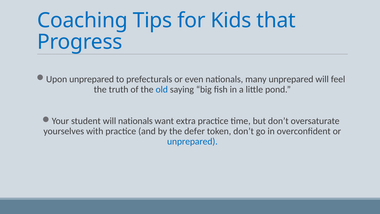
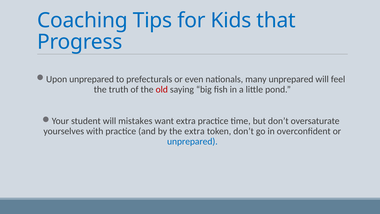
old colour: blue -> red (162, 89)
will nationals: nationals -> mistakes (135, 121)
the defer: defer -> extra (194, 131)
